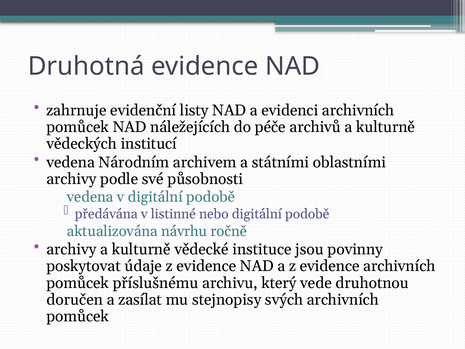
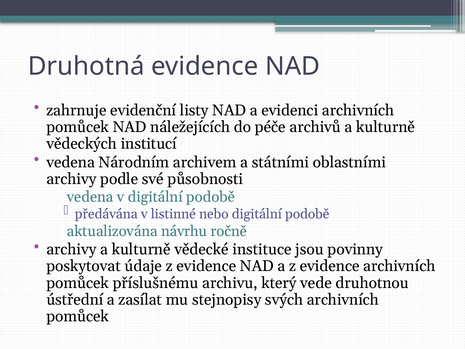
doručen: doručen -> ústřední (75, 299)
